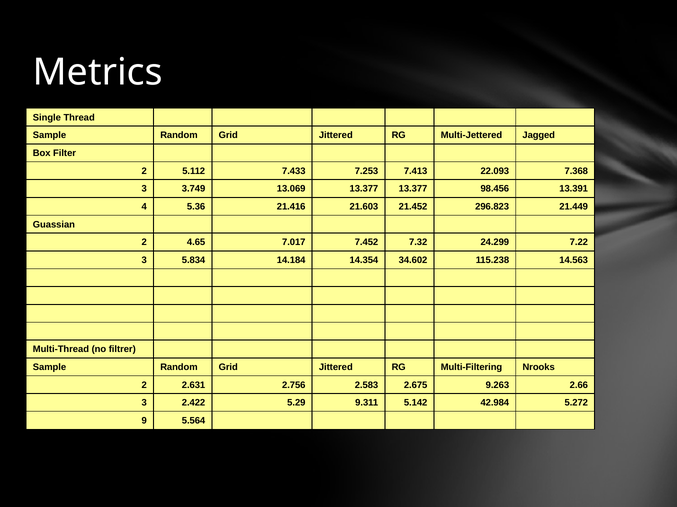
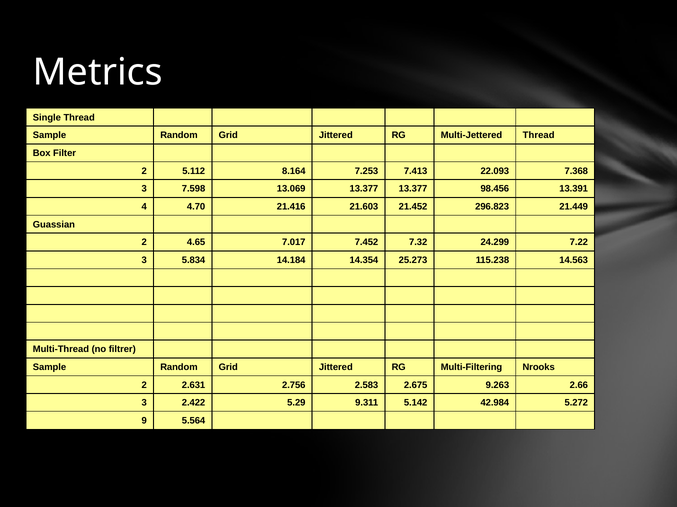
Multi-Jettered Jagged: Jagged -> Thread (539, 136)
7.433: 7.433 -> 8.164 (294, 171)
3.749: 3.749 -> 7.598 (194, 189)
5.36: 5.36 -> 4.70 (196, 207)
34.602: 34.602 -> 25.273 (413, 261)
